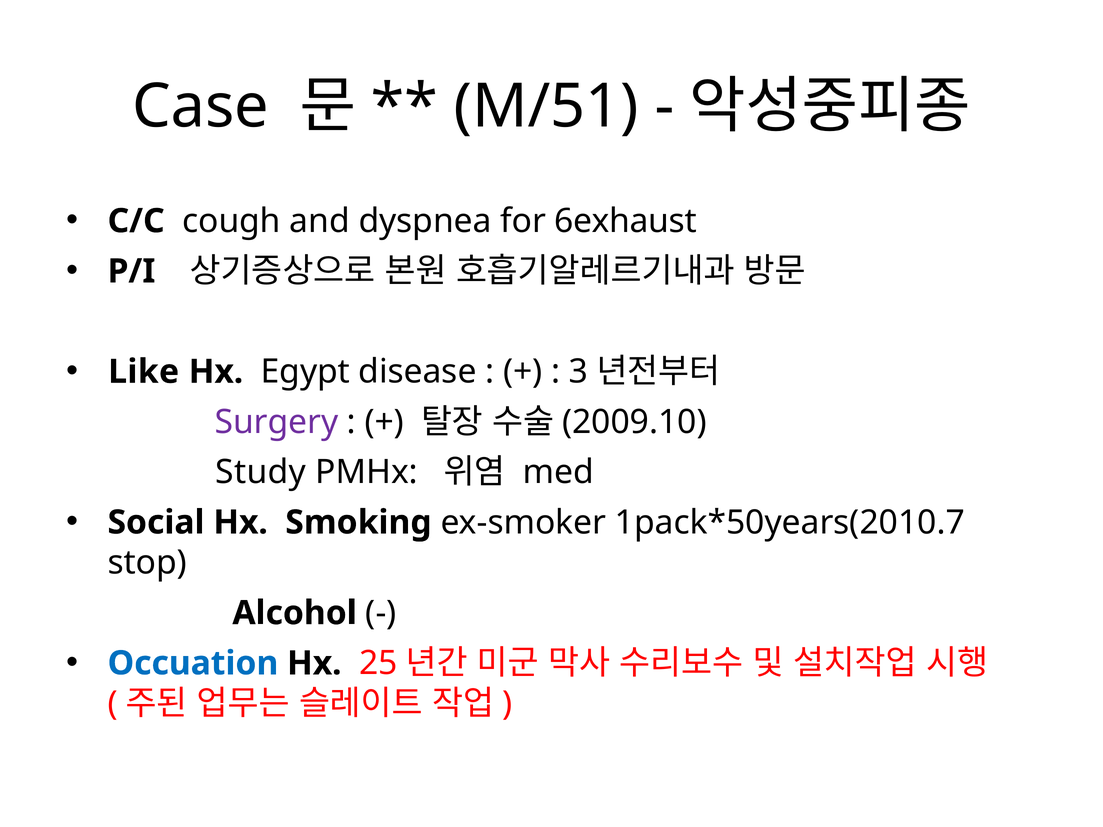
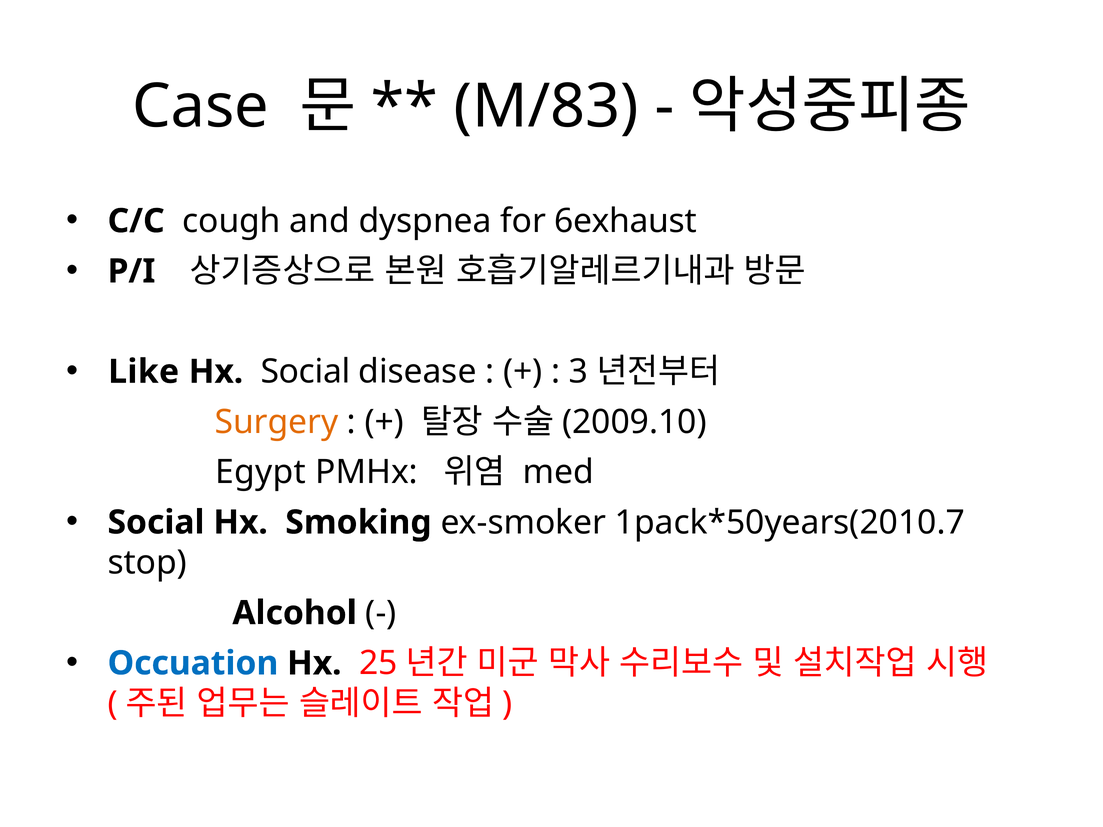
M/51: M/51 -> M/83 (546, 106)
Hx Egypt: Egypt -> Social (305, 372)
Surgery colour: purple -> orange (276, 422)
Study: Study -> Egypt (261, 472)
